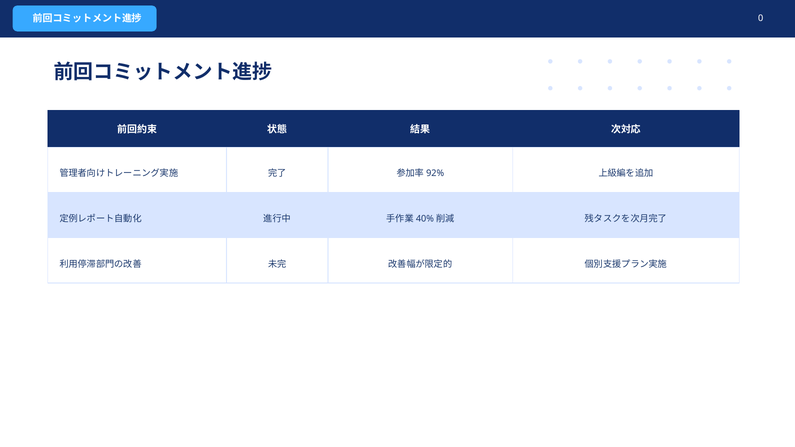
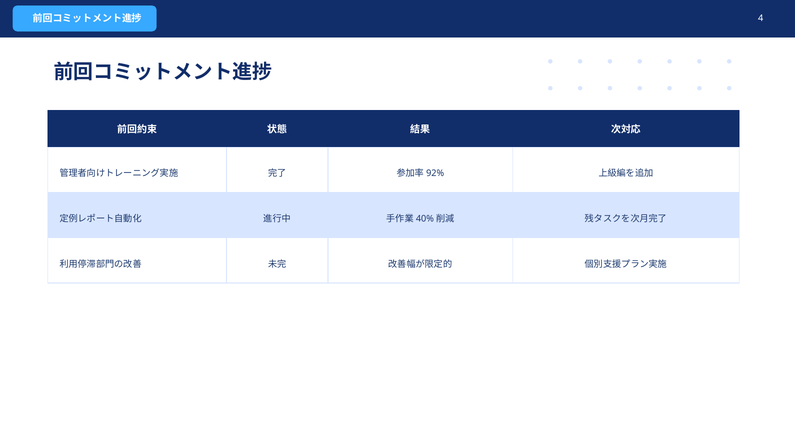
0: 0 -> 4 (761, 18)
